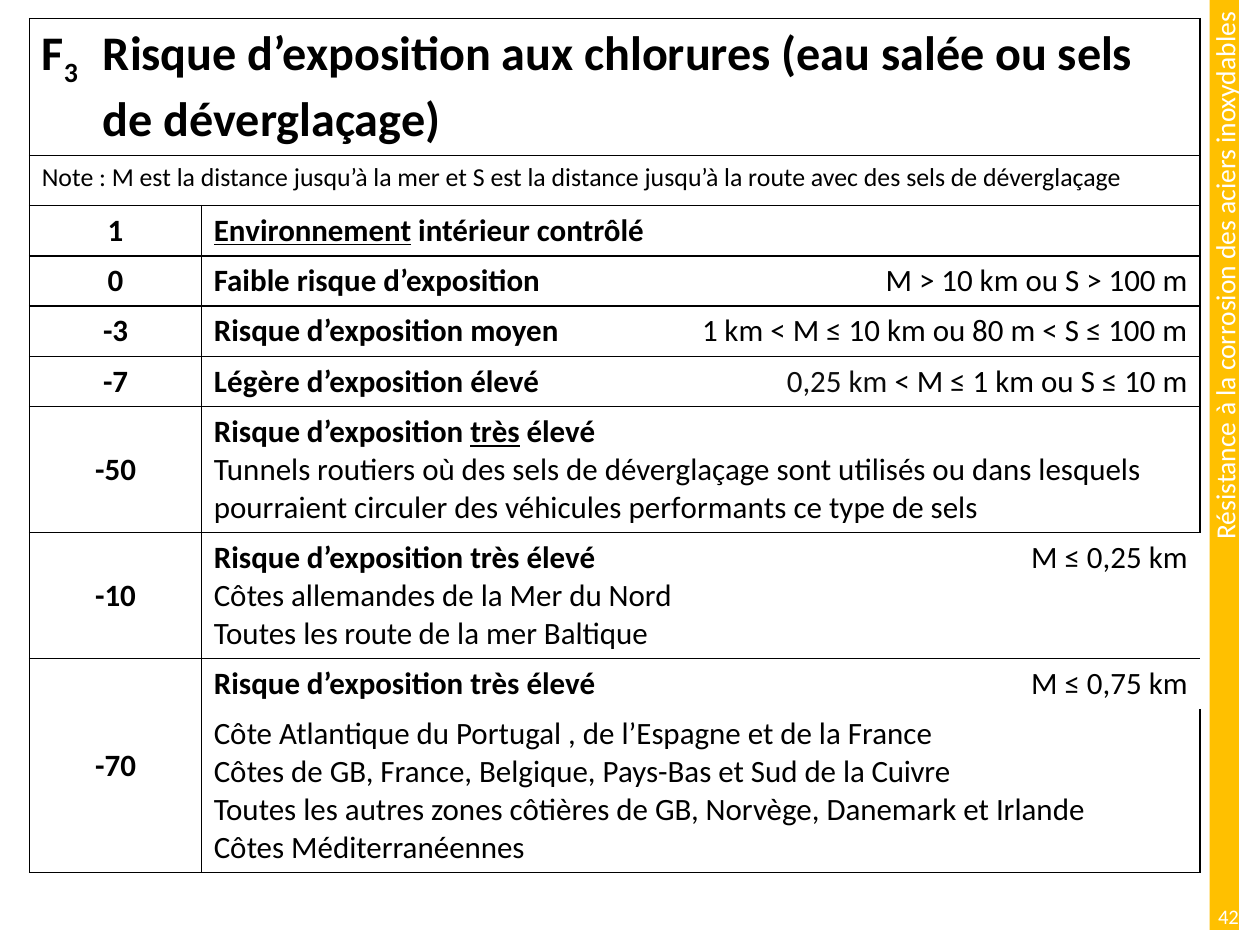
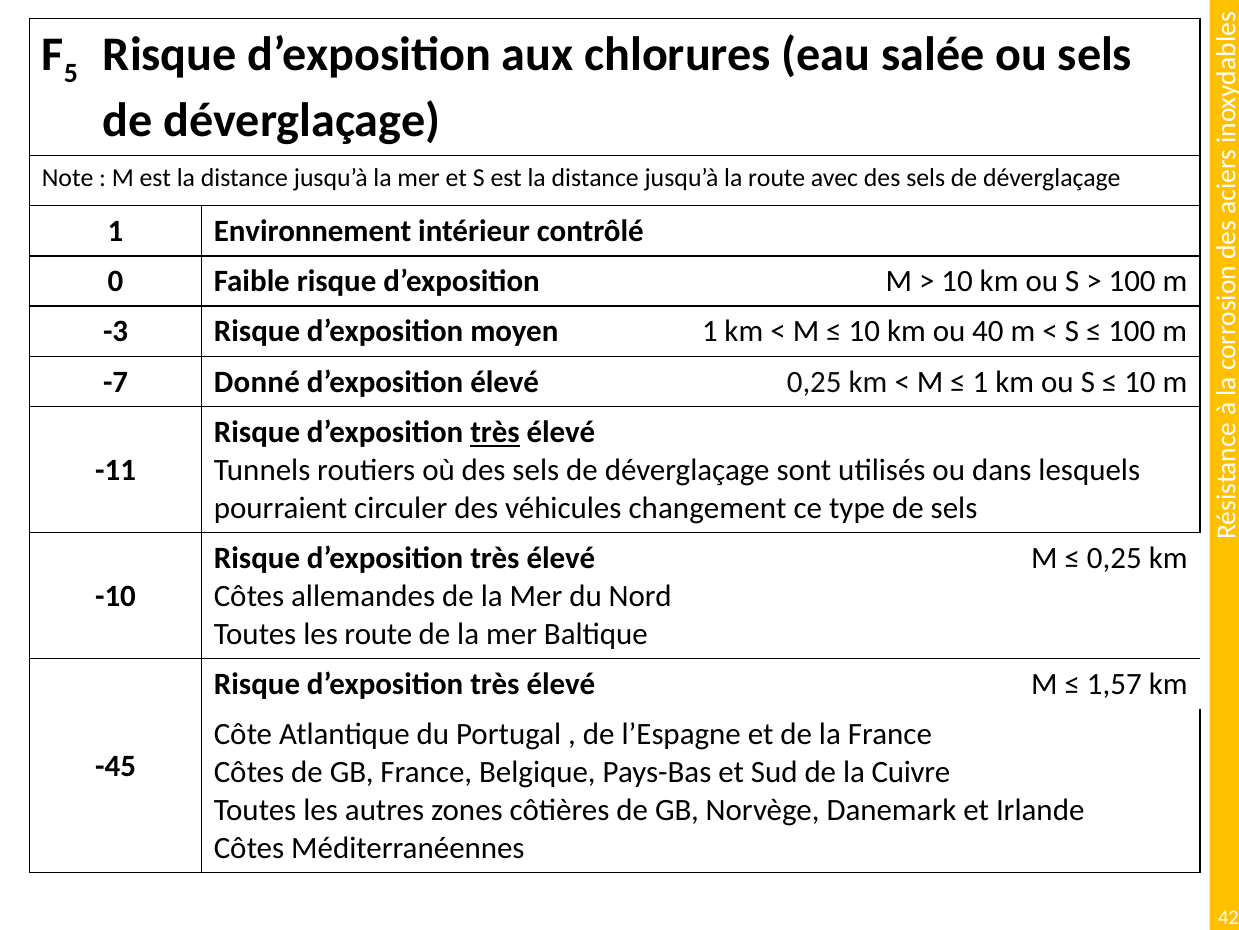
3: 3 -> 5 (71, 73)
Environnement underline: present -> none (313, 231)
80: 80 -> 40 (988, 331)
Légère: Légère -> Donné (257, 382)
-50: -50 -> -11 (116, 470)
performants: performants -> changement (708, 508)
0,75: 0,75 -> 1,57 (1114, 684)
-70: -70 -> -45 (116, 765)
